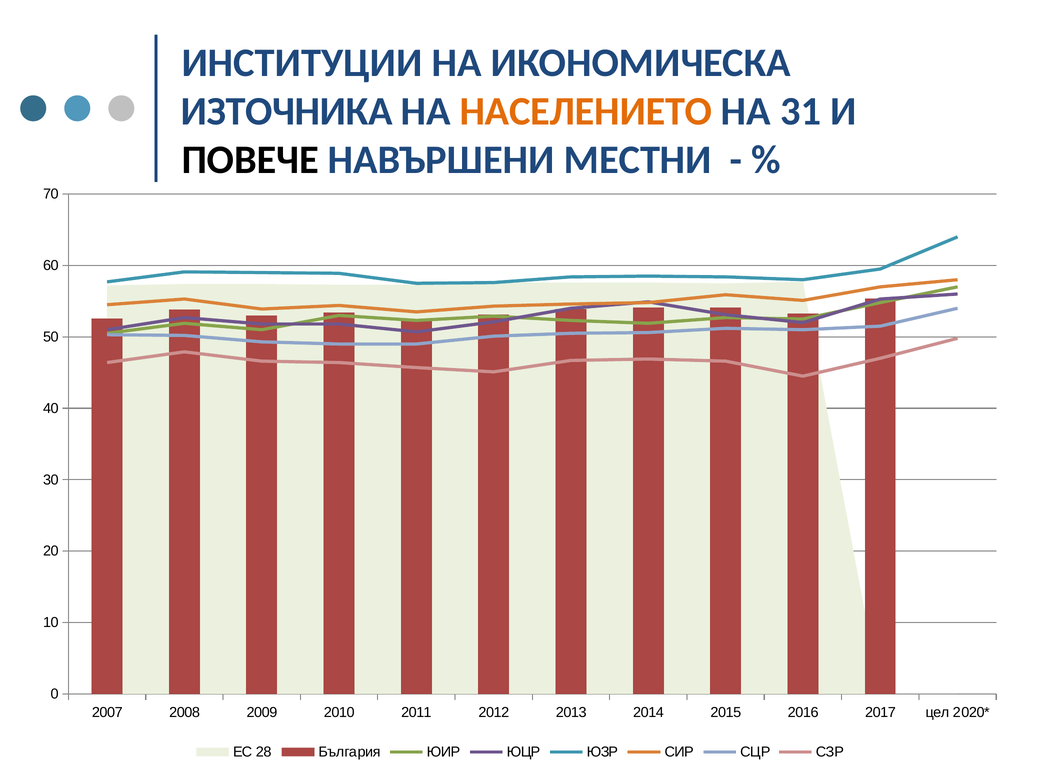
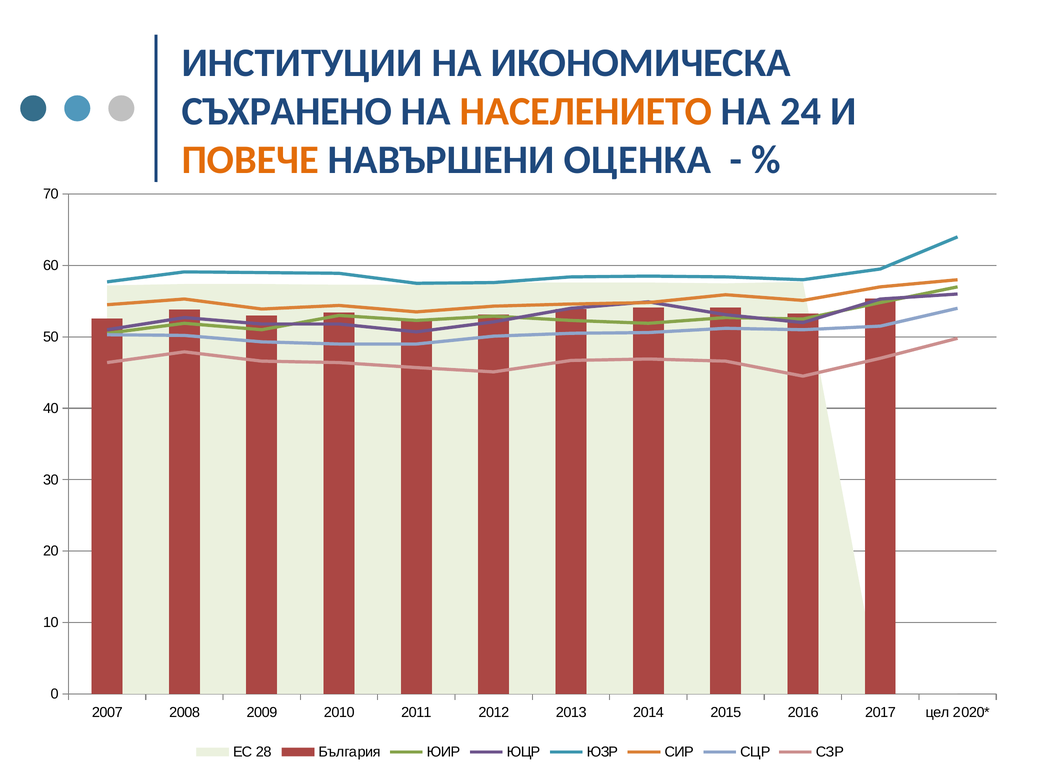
ИЗТОЧНИКА: ИЗТОЧНИКА -> СЪХРАНЕНО (287, 111)
31: 31 -> 24 (801, 111)
ПОВЕЧЕ colour: black -> orange (250, 160)
МЕСТНИ: МЕСТНИ -> ОЦЕНКА (638, 160)
